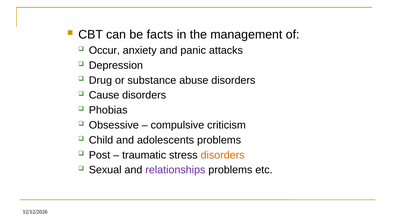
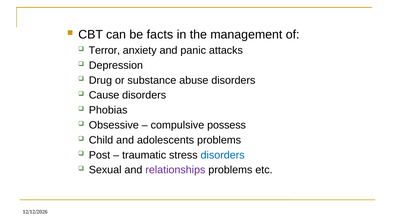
Occur: Occur -> Terror (104, 50)
criticism: criticism -> possess (227, 125)
disorders colour: orange -> blue (223, 155)
